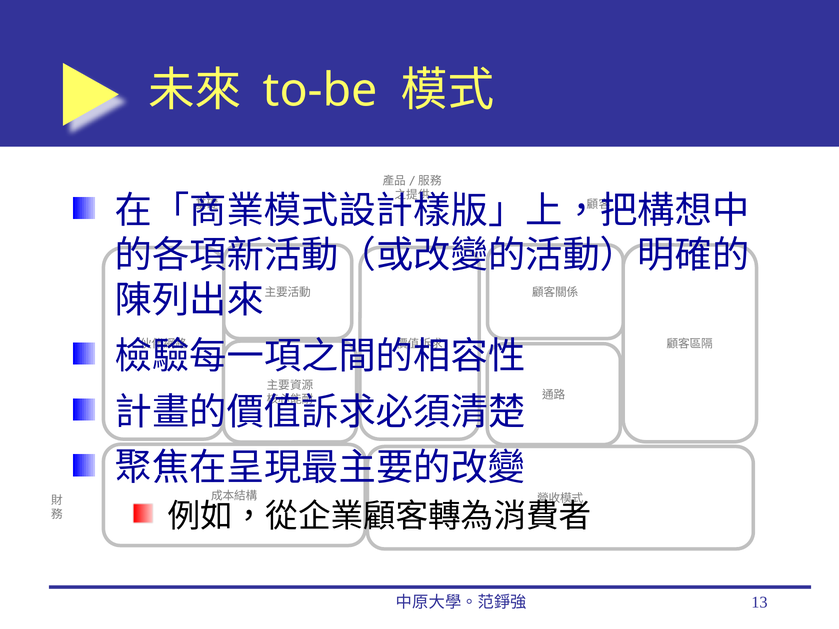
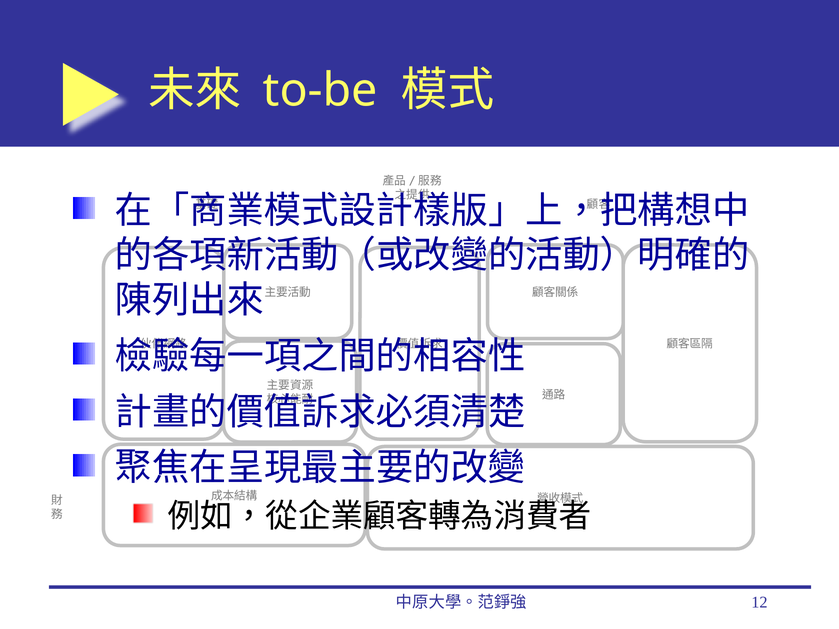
13: 13 -> 12 (759, 602)
